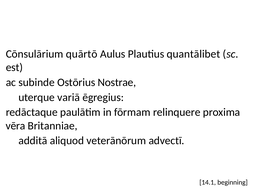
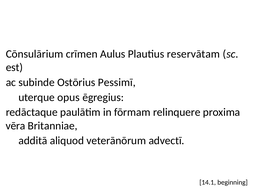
quārtō: quārtō -> crīmen (82, 54)
quantālibet: quantālibet -> reservātam (193, 54)
Nostrae: Nostrae -> Pessimī (117, 82)
variā: variā -> opus (69, 97)
